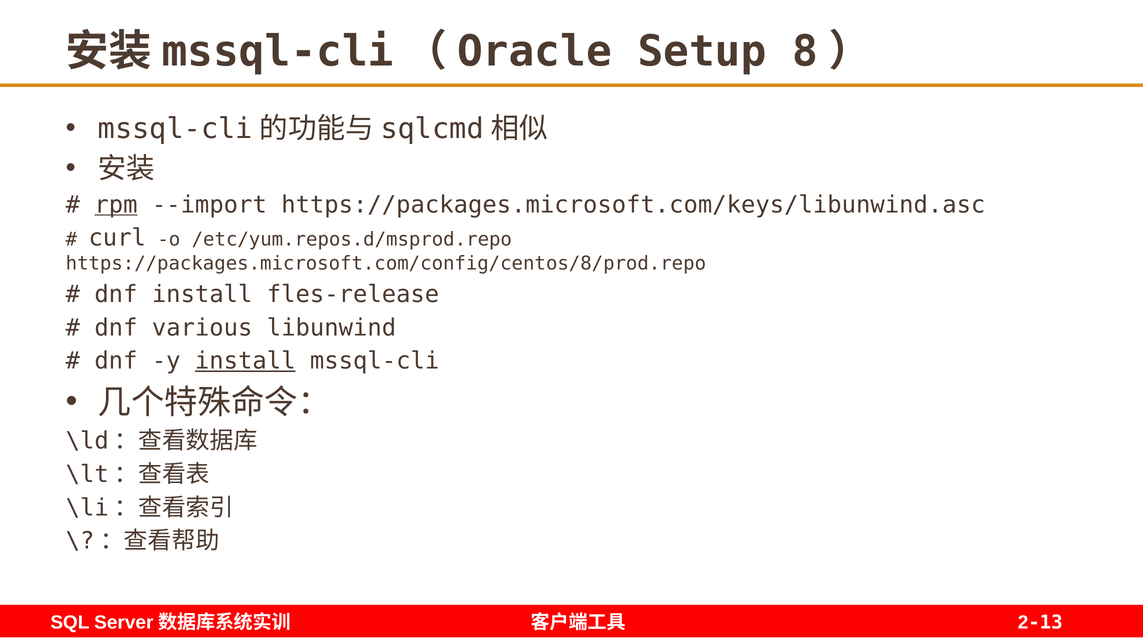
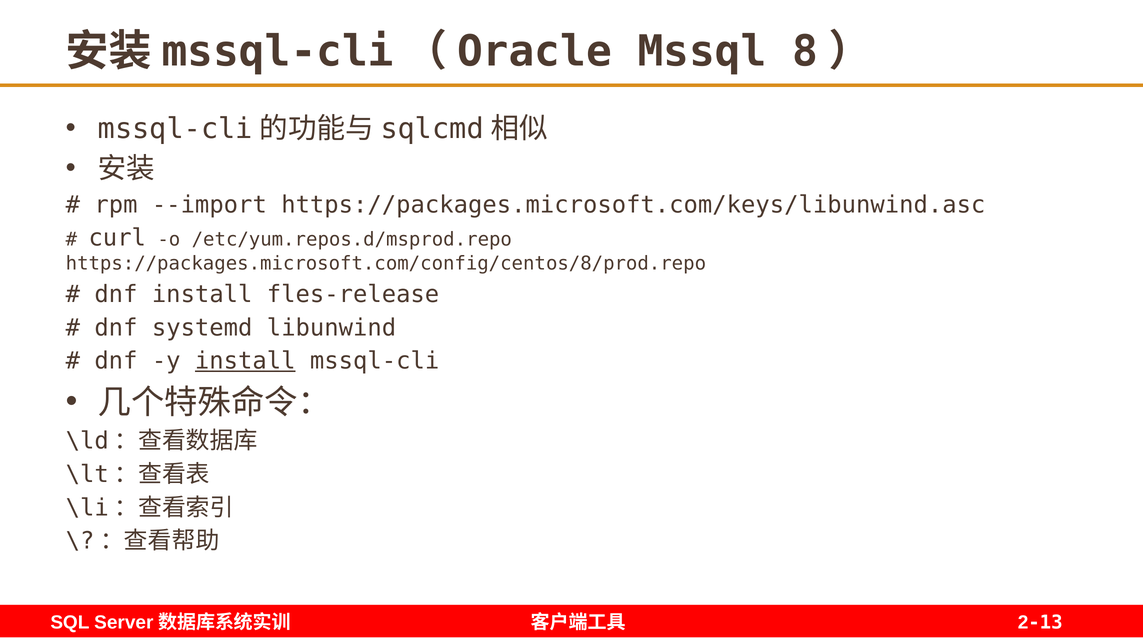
Setup: Setup -> Mssql (702, 52)
rpm underline: present -> none (116, 205)
various: various -> systemd (202, 328)
